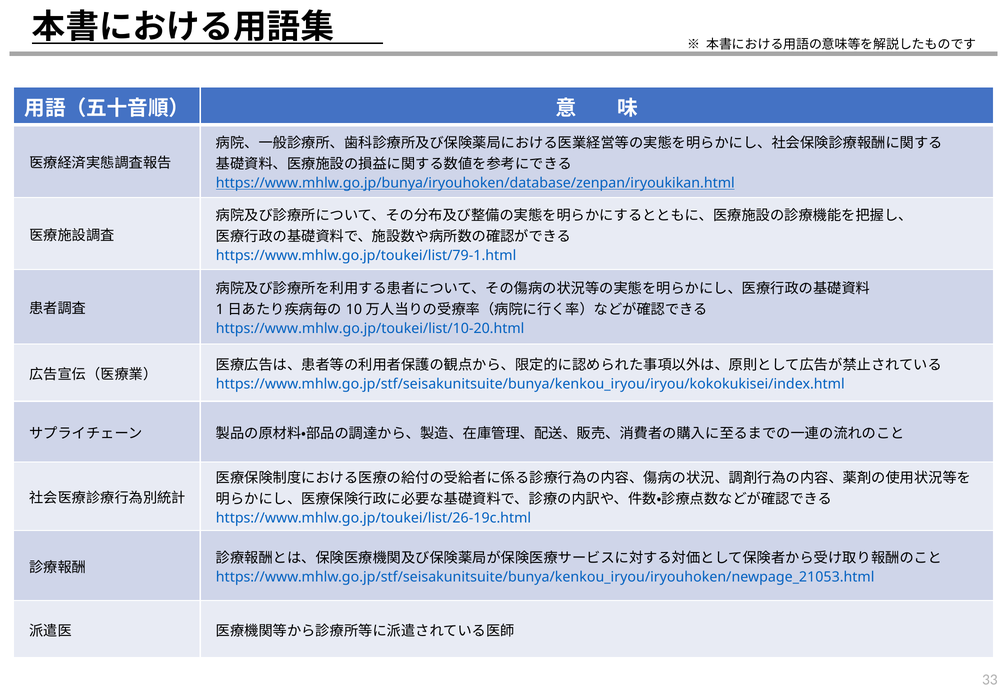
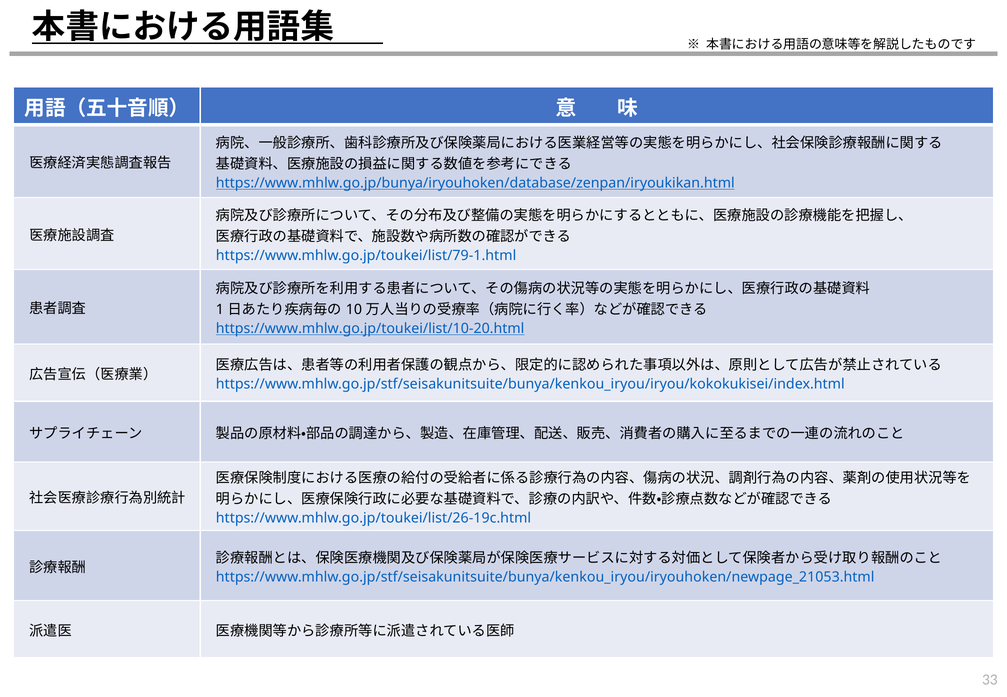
https://www.mhlw.go.jp/toukei/list/10-20.html underline: none -> present (370, 329)
